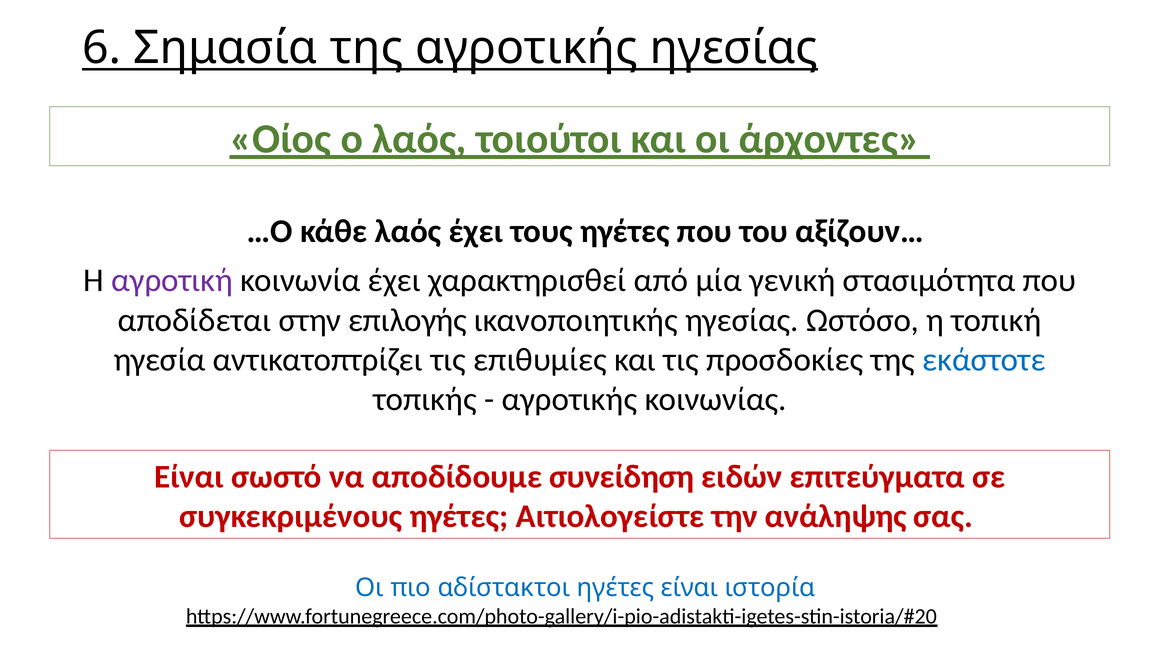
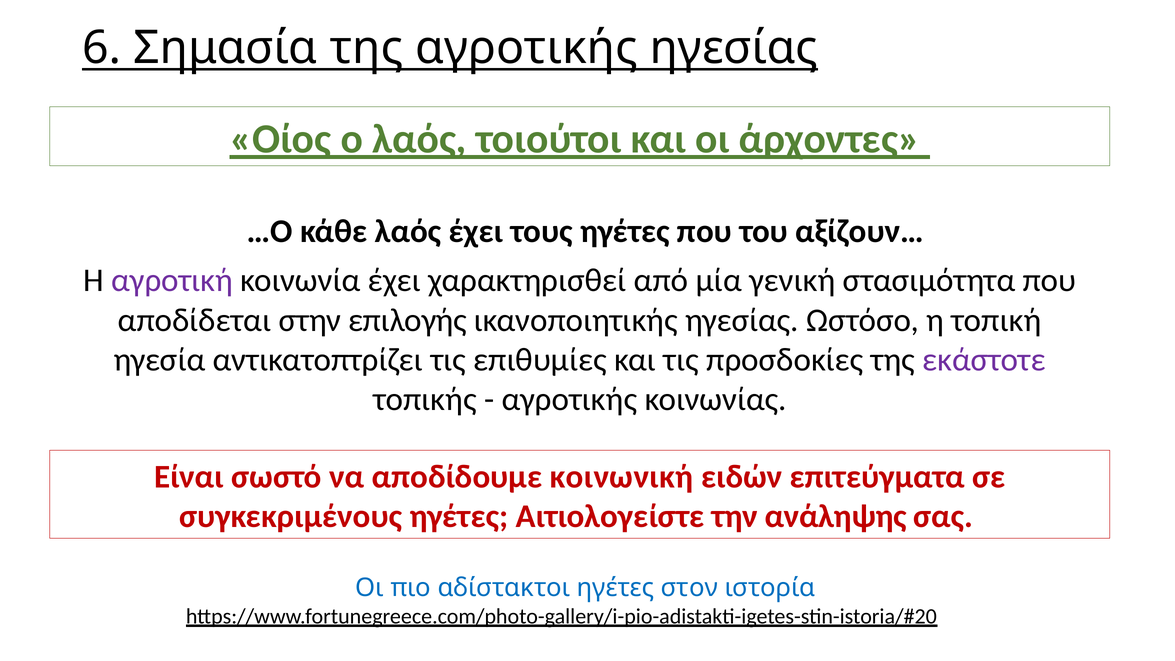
εκάστοτε colour: blue -> purple (984, 360)
συνείδηση: συνείδηση -> κοινωνική (621, 477)
ηγέτες είναι: είναι -> στον (689, 588)
